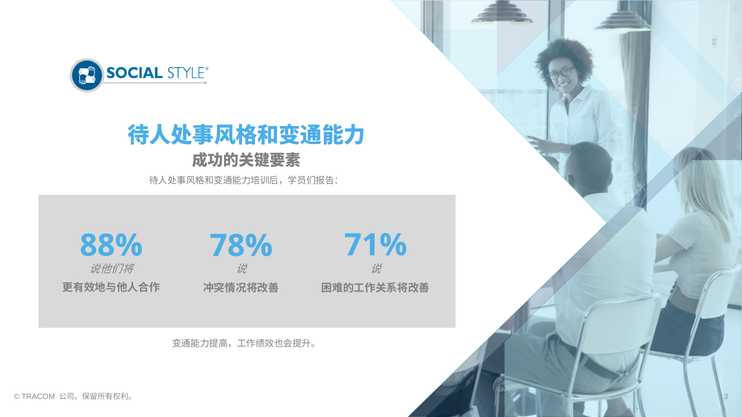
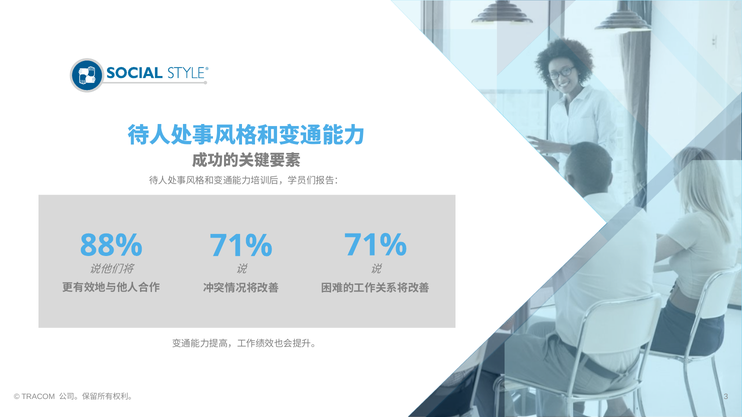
88% 78%: 78% -> 71% (241, 246)
